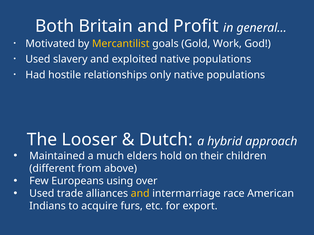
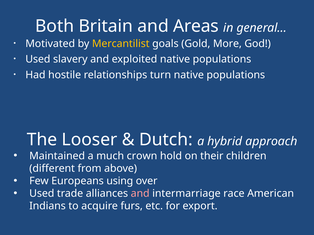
Profit: Profit -> Areas (196, 26)
Work: Work -> More (227, 44)
only: only -> turn (161, 75)
elders: elders -> crown (142, 156)
and colour: yellow -> pink (140, 194)
